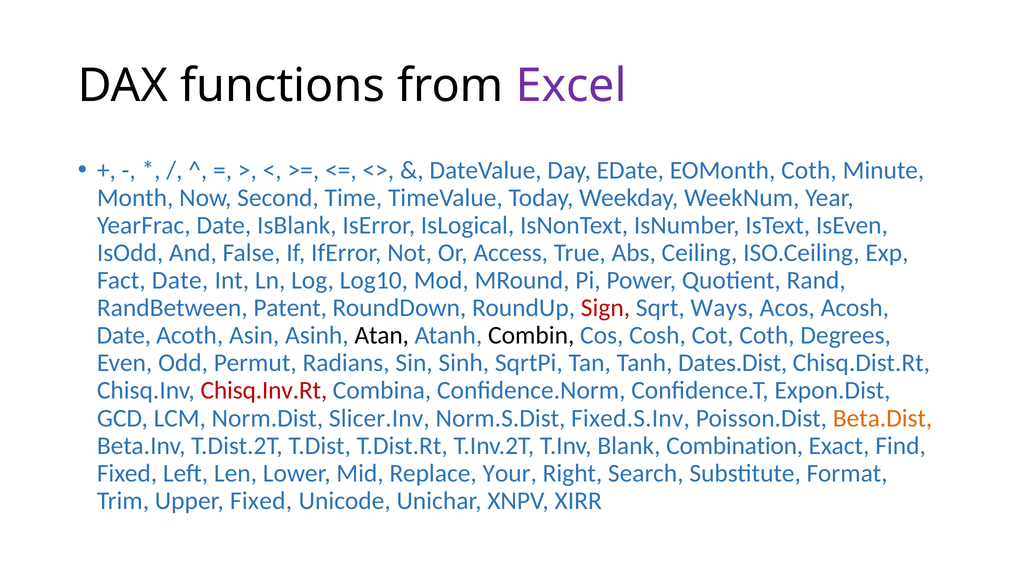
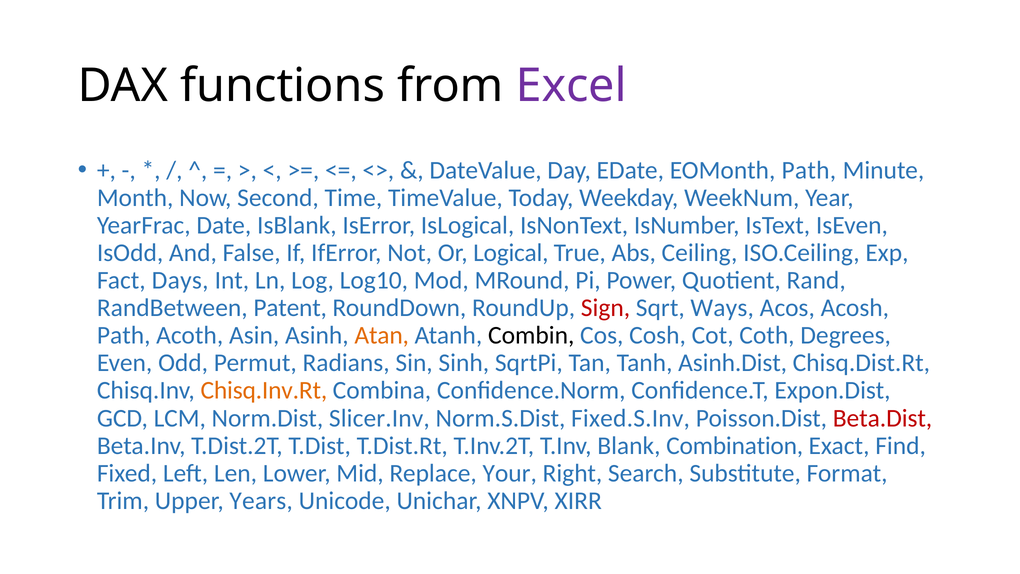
EOMonth Coth: Coth -> Path (809, 170)
Access: Access -> Logical (511, 253)
Fact Date: Date -> Days (180, 280)
Date: Date -> Path (124, 335)
Atan colour: black -> orange (382, 335)
Dates.Dist: Dates.Dist -> Asinh.Dist (733, 363)
Chisq.Inv.Rt colour: red -> orange (264, 390)
Beta.Dist colour: orange -> red (883, 418)
Upper Fixed: Fixed -> Years (261, 501)
